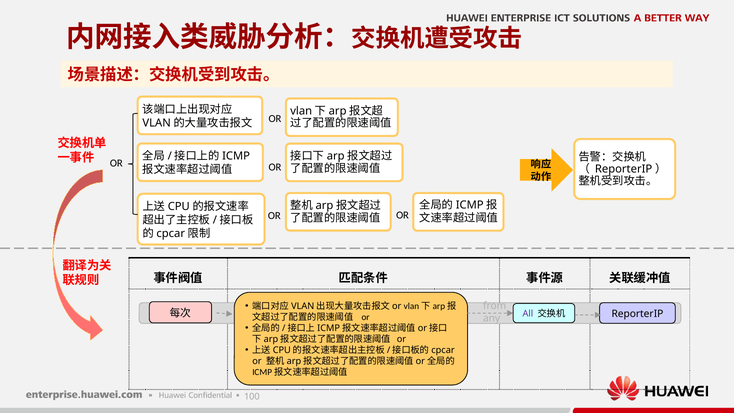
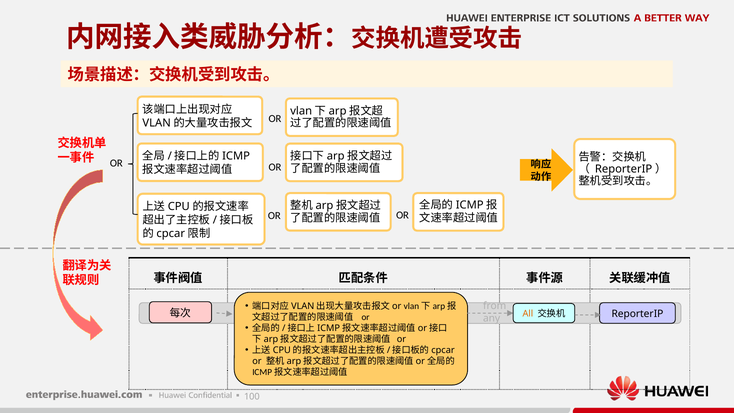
All colour: purple -> orange (528, 314)
